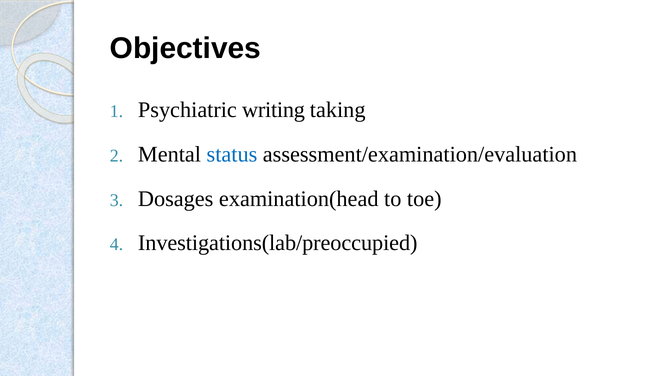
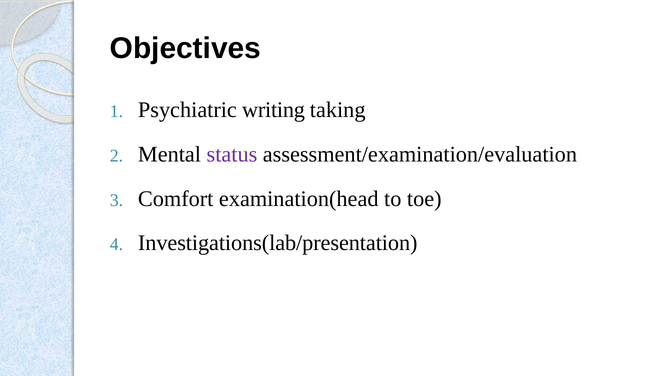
status colour: blue -> purple (232, 154)
Dosages: Dosages -> Comfort (176, 199)
Investigations(lab/preoccupied: Investigations(lab/preoccupied -> Investigations(lab/presentation (278, 243)
